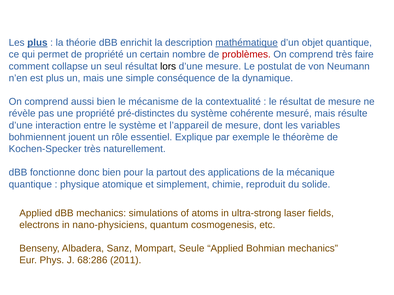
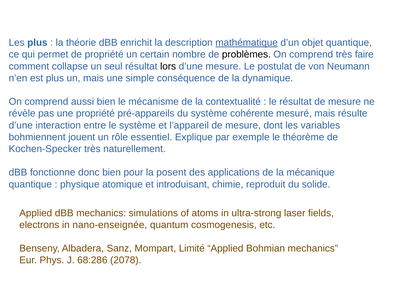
plus underline: present -> none (37, 43)
problèmes colour: red -> black (246, 55)
pré-distinctes: pré-distinctes -> pré-appareils (146, 114)
partout: partout -> posent (171, 173)
simplement: simplement -> introduisant (183, 185)
nano-physiciens: nano-physiciens -> nano-enseignée (110, 225)
Seule: Seule -> Limité (192, 249)
2011: 2011 -> 2078 (126, 261)
